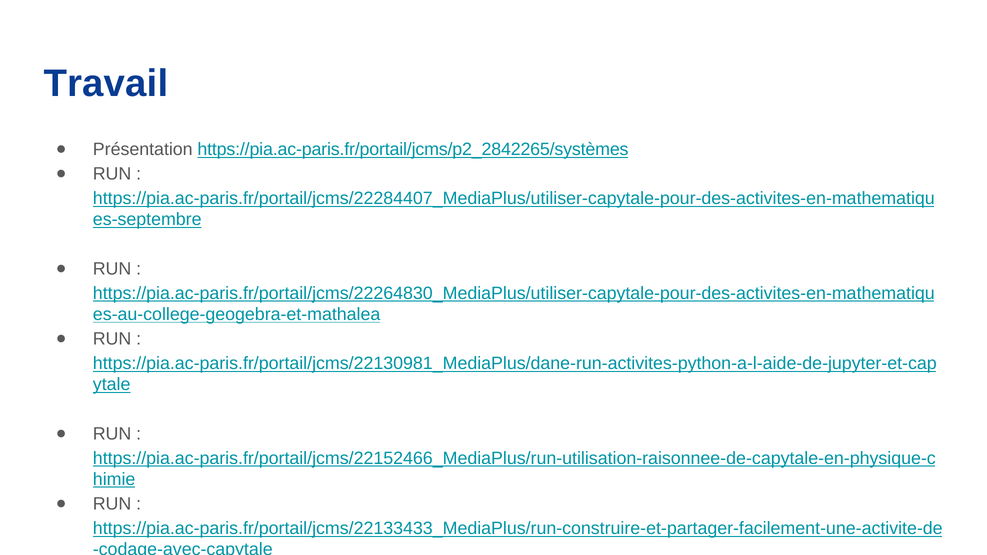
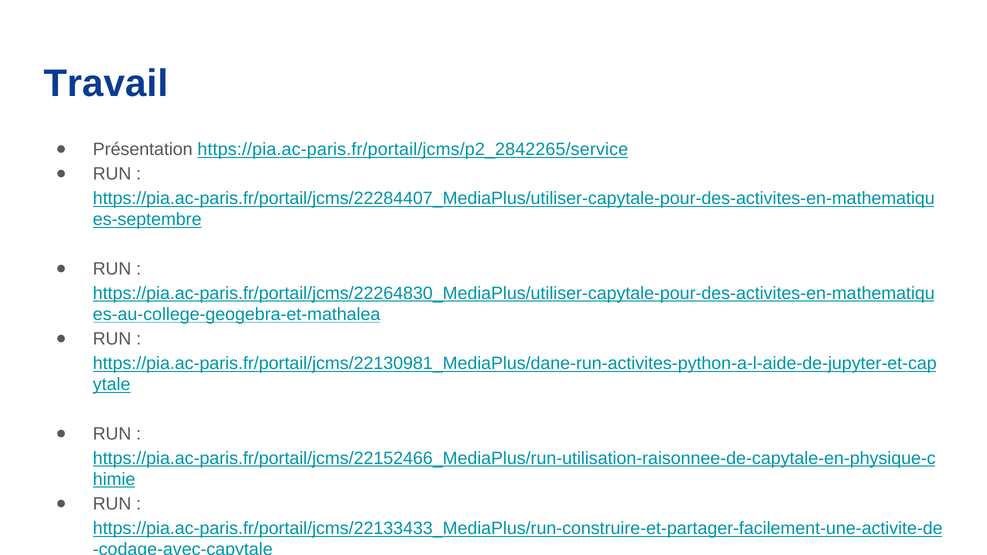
https://pia.ac-paris.fr/portail/jcms/p2_2842265/systèmes: https://pia.ac-paris.fr/portail/jcms/p2_2842265/systèmes -> https://pia.ac-paris.fr/portail/jcms/p2_2842265/service (413, 149)
